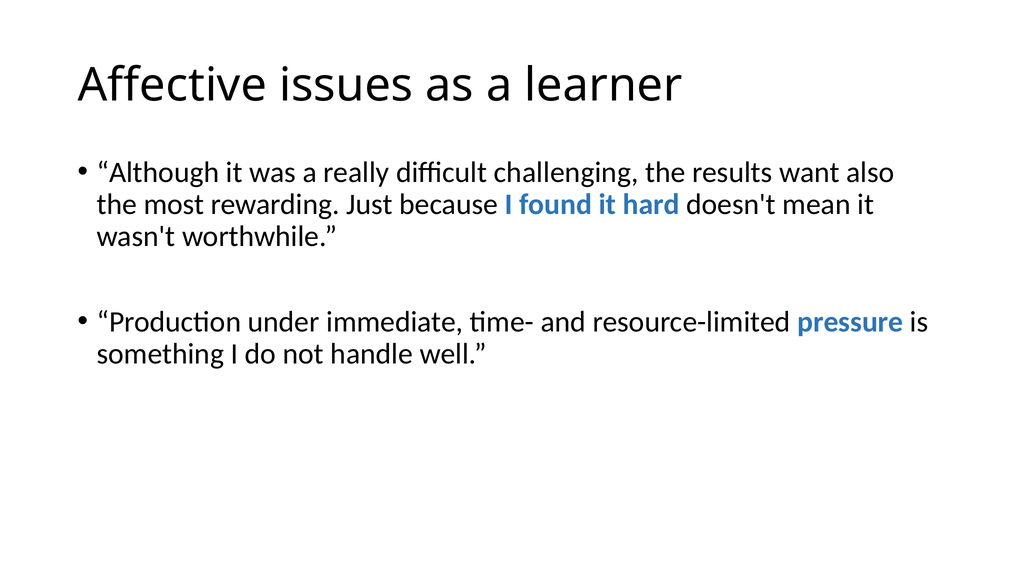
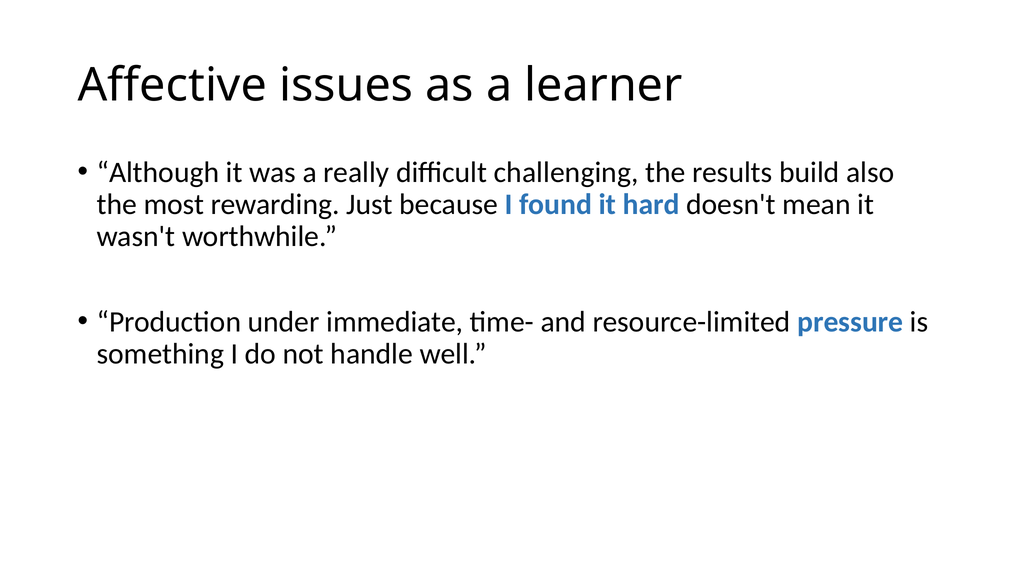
want: want -> build (809, 172)
